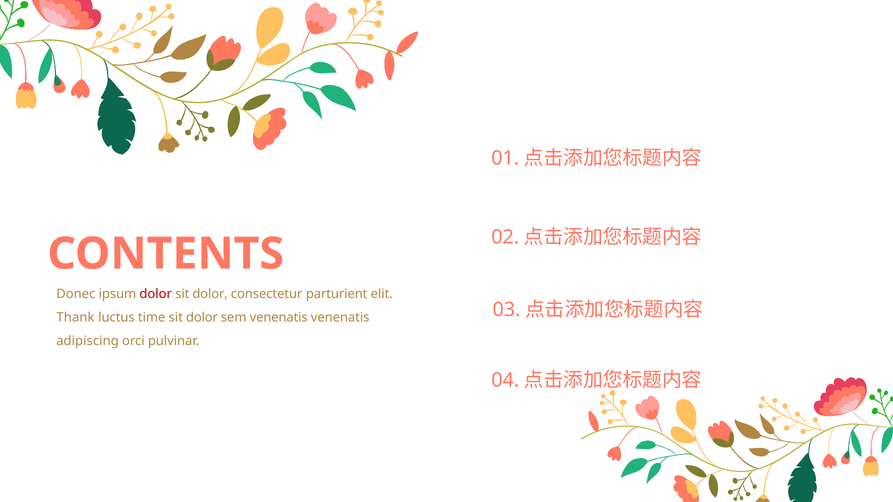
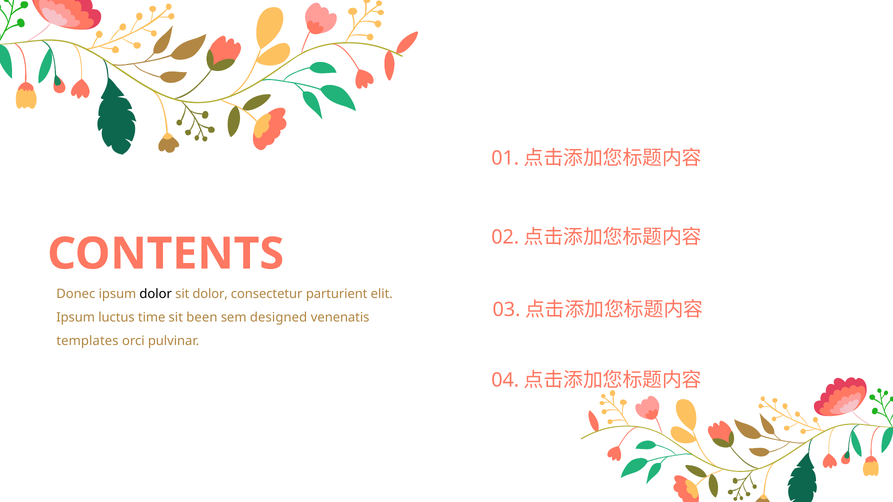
dolor colour: red -> black (156, 294)
Thank: Thank -> Ipsum (76, 318)
dolor: dolor -> been (202, 318)
sem venenatis: venenatis -> designed (279, 318)
adipiscing: adipiscing -> templates (87, 341)
